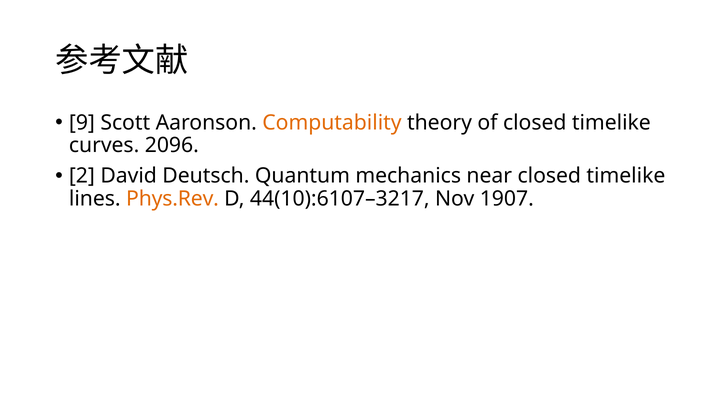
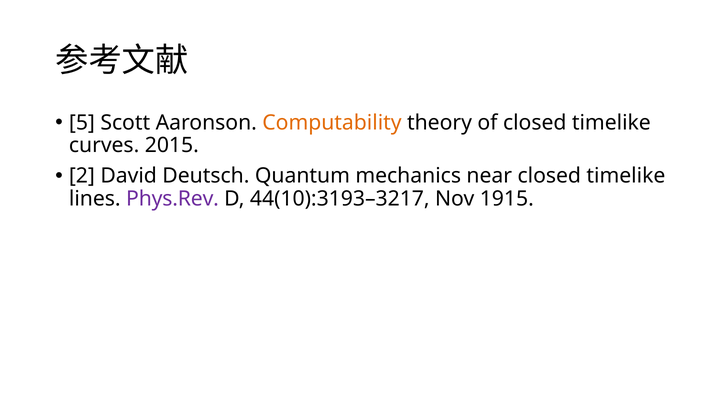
9: 9 -> 5 (82, 123)
2096: 2096 -> 2015 (172, 146)
Phys.Rev colour: orange -> purple (173, 199)
44(10):6107–3217: 44(10):6107–3217 -> 44(10):3193–3217 (340, 199)
1907: 1907 -> 1915 (507, 199)
